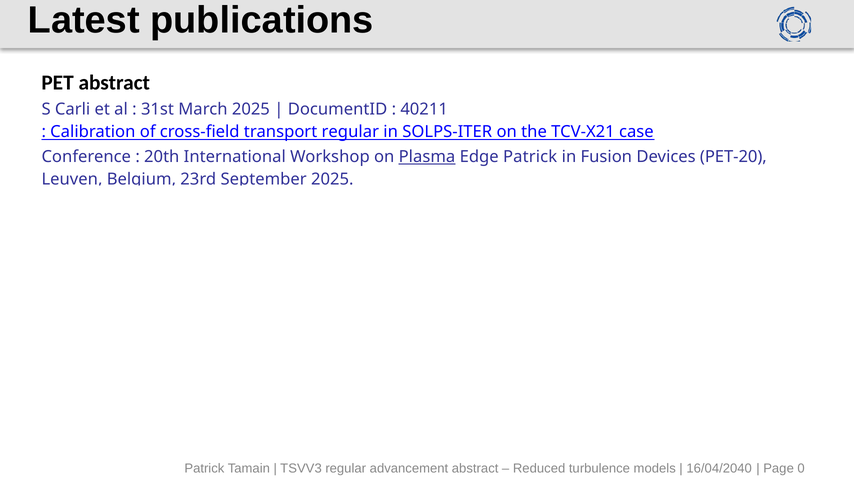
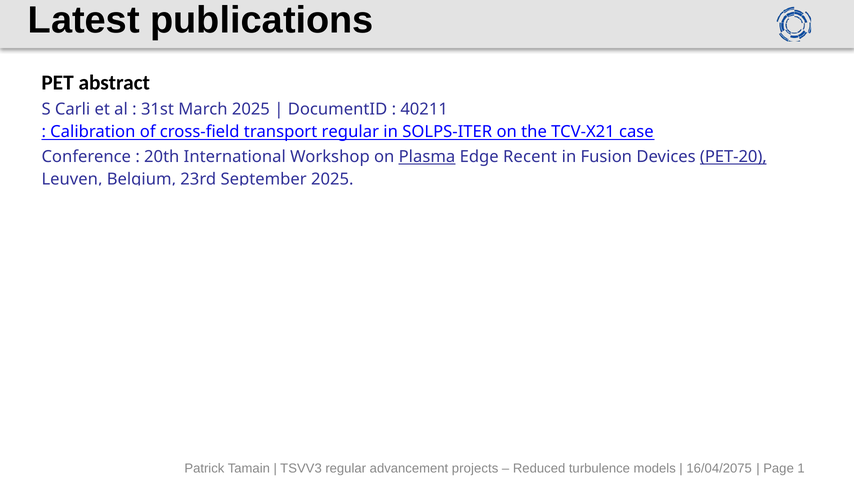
Edge Patrick: Patrick -> Recent (530, 157)
PET-20 underline: none -> present (733, 157)
advancement abstract: abstract -> projects (475, 469)
16/04/2040: 16/04/2040 -> 16/04/2075 (719, 469)
0: 0 -> 1 (801, 469)
